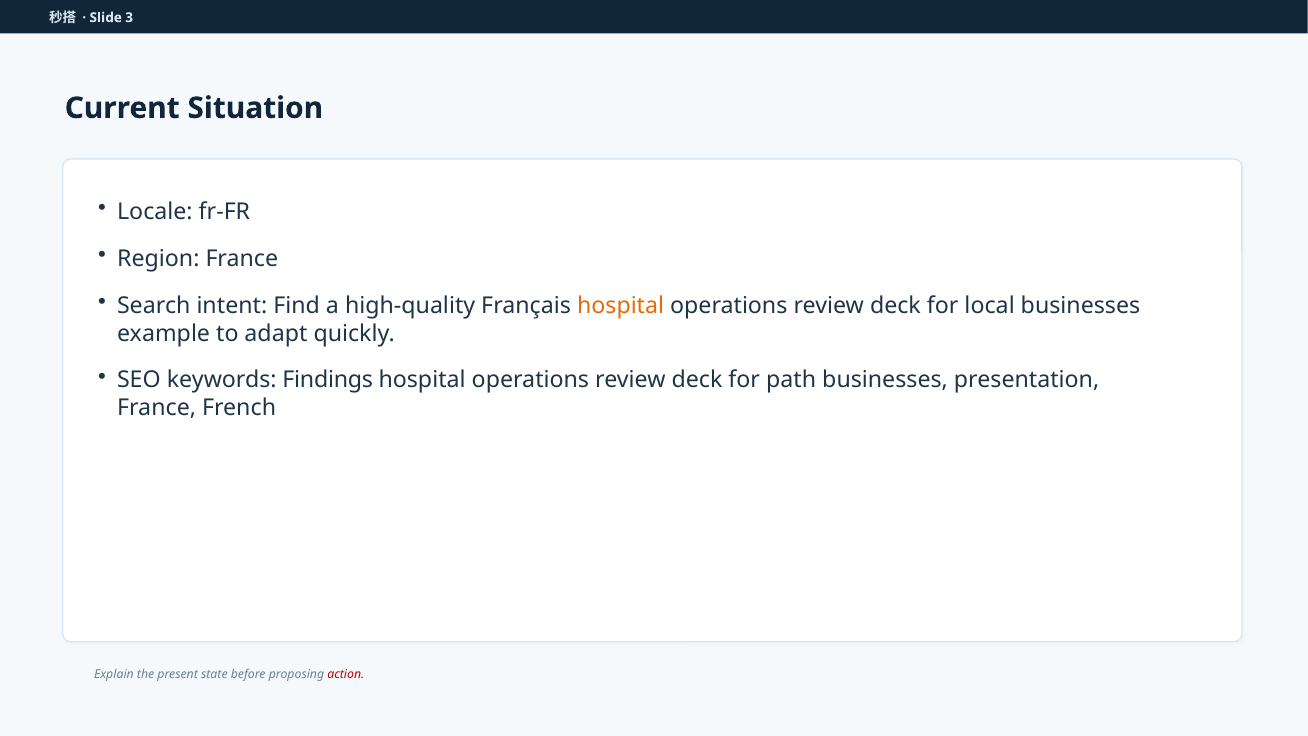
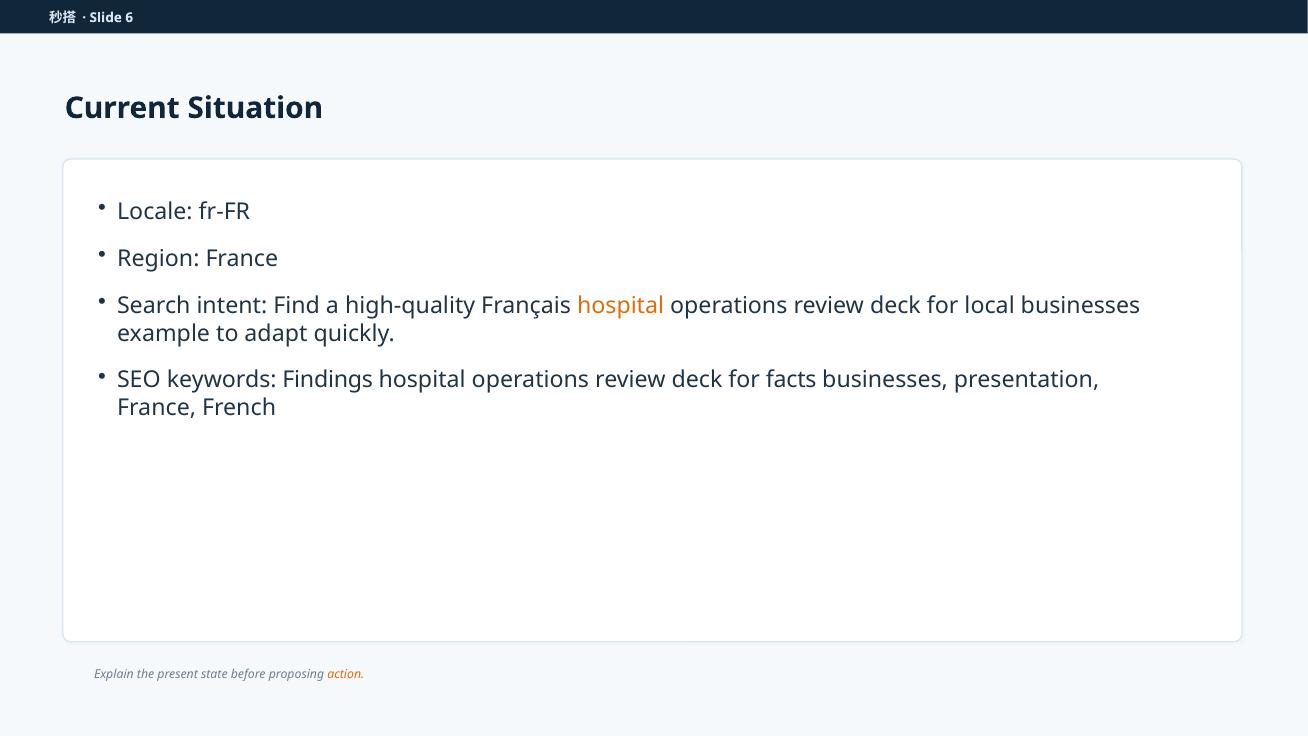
3: 3 -> 6 (129, 18)
path: path -> facts (791, 380)
action colour: red -> orange (346, 674)
